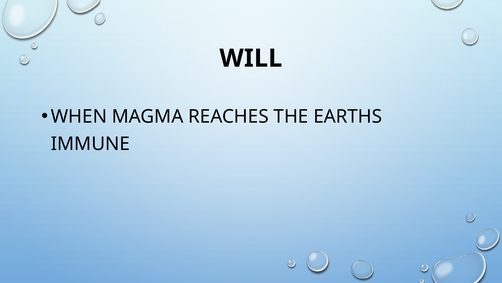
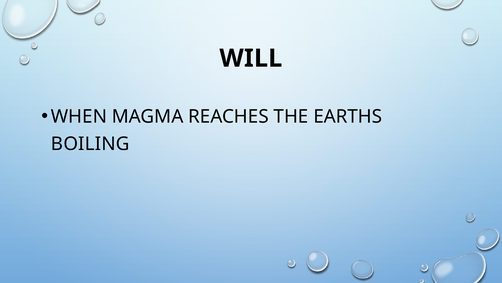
IMMUNE: IMMUNE -> BOILING (90, 144)
